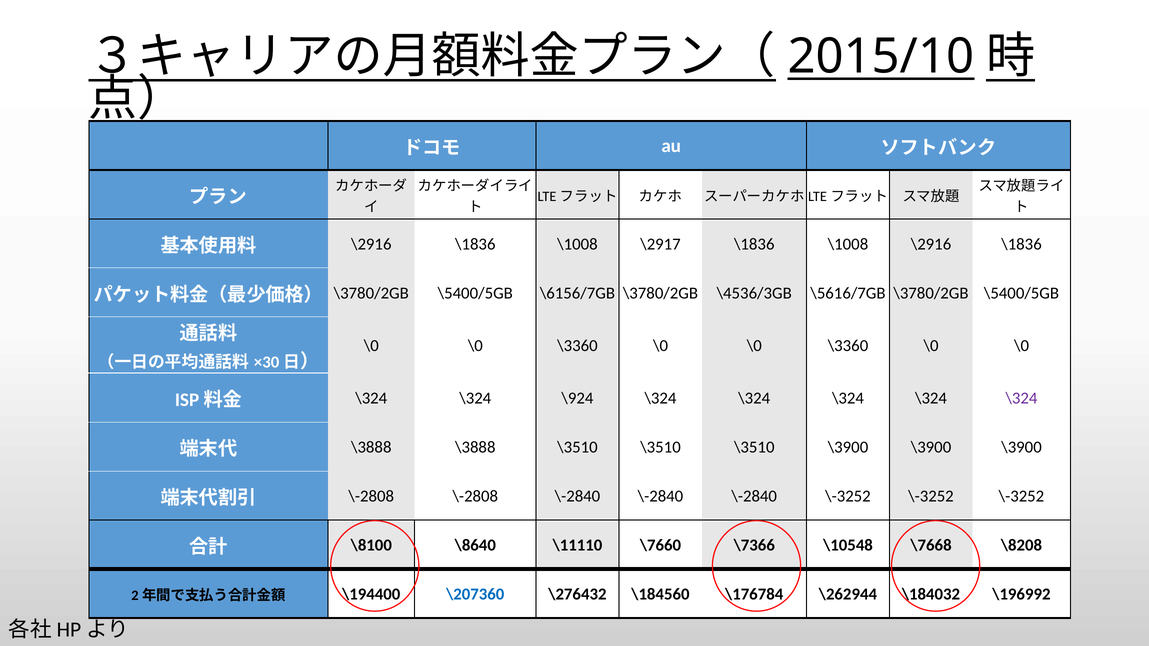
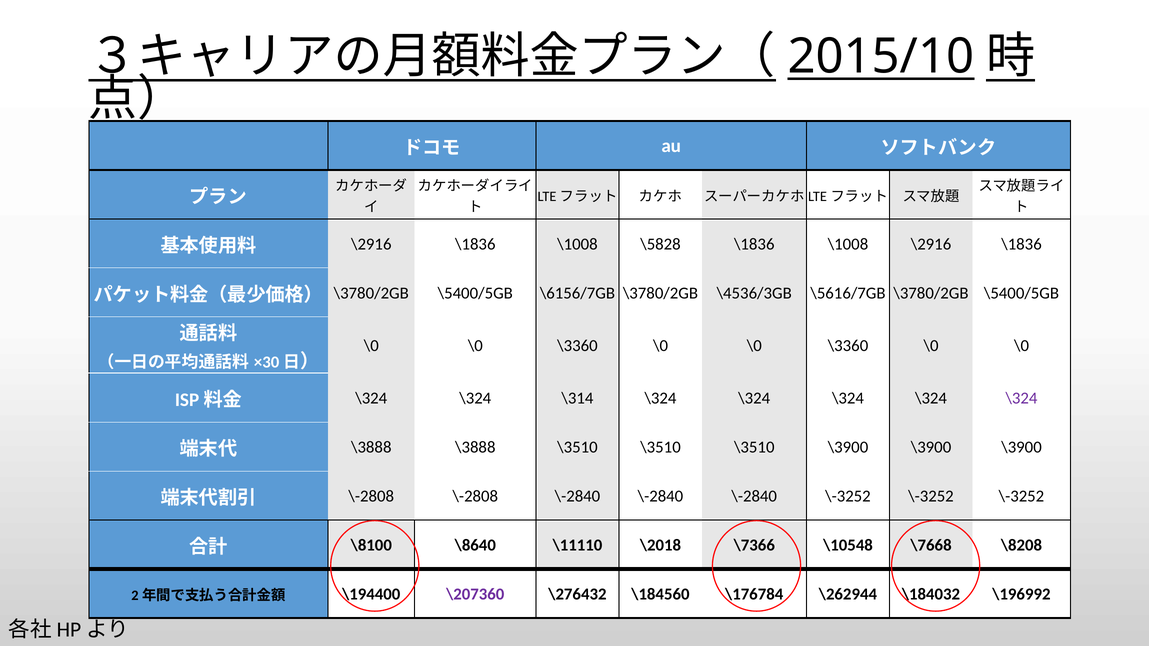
\2917: \2917 -> \5828 (660, 244)
\924: \924 -> \314 (577, 398)
\7660: \7660 -> \2018 (660, 545)
\207360 colour: blue -> purple (475, 594)
